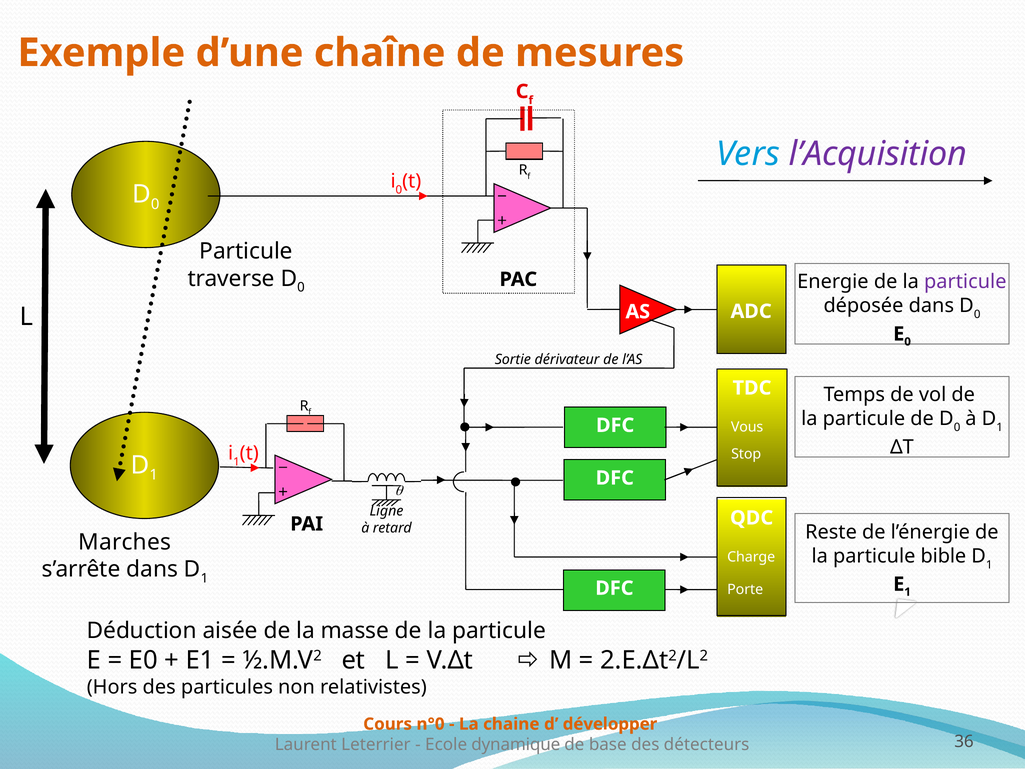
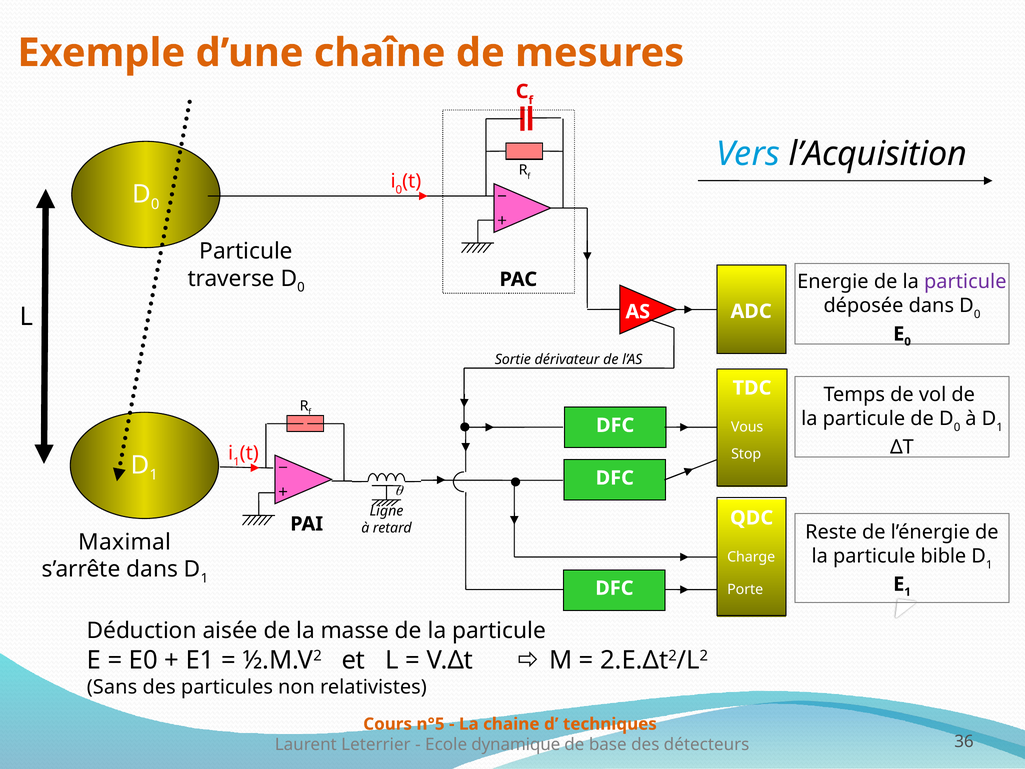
l’Acquisition colour: purple -> black (878, 154)
Marches: Marches -> Maximal (125, 542)
Hors: Hors -> Sans (112, 687)
n°0: n°0 -> n°5 (431, 724)
développer: développer -> techniques (610, 724)
